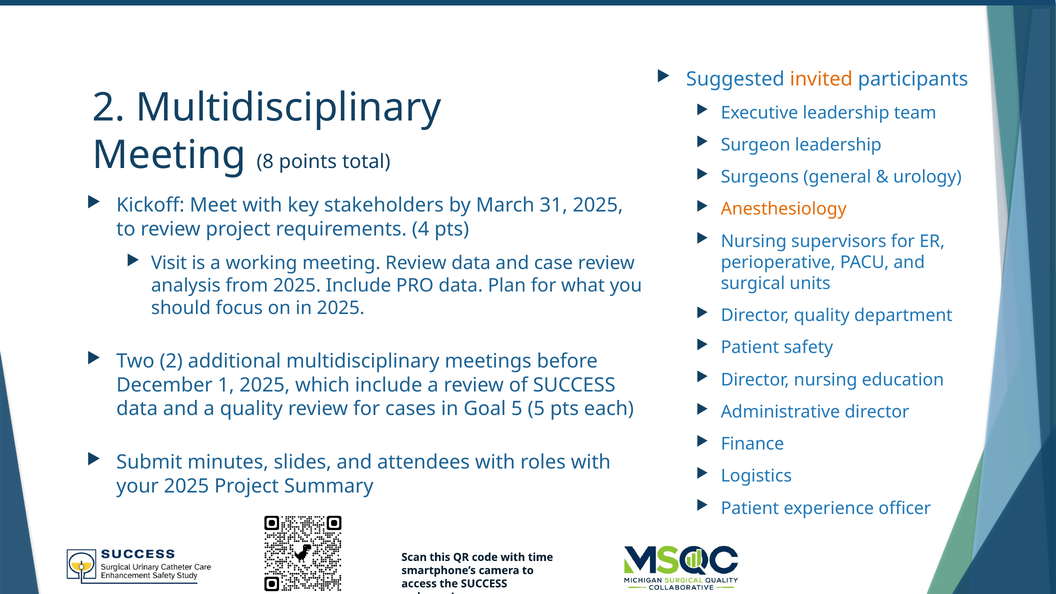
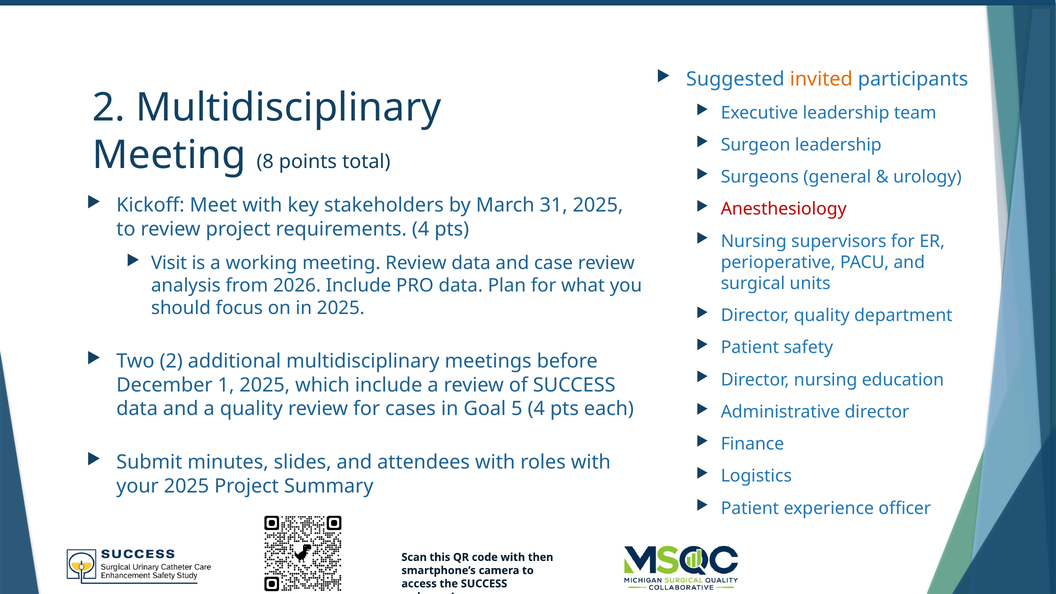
Anesthesiology colour: orange -> red (784, 209)
from 2025: 2025 -> 2026 (297, 286)
5 5: 5 -> 4 (536, 409)
time: time -> then (541, 557)
